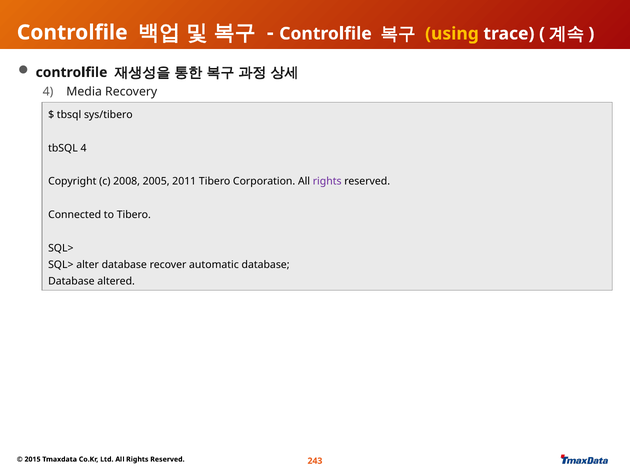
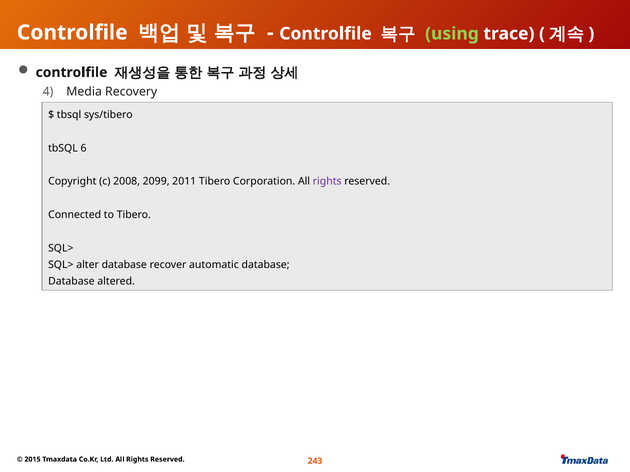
using colour: yellow -> light green (452, 34)
tbSQL 4: 4 -> 6 (84, 148)
2005: 2005 -> 2099 (156, 182)
